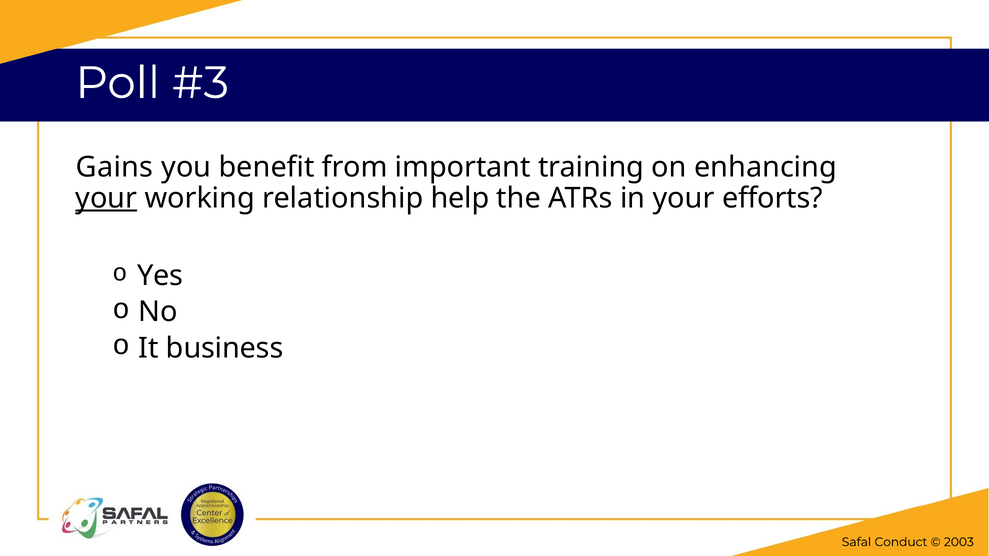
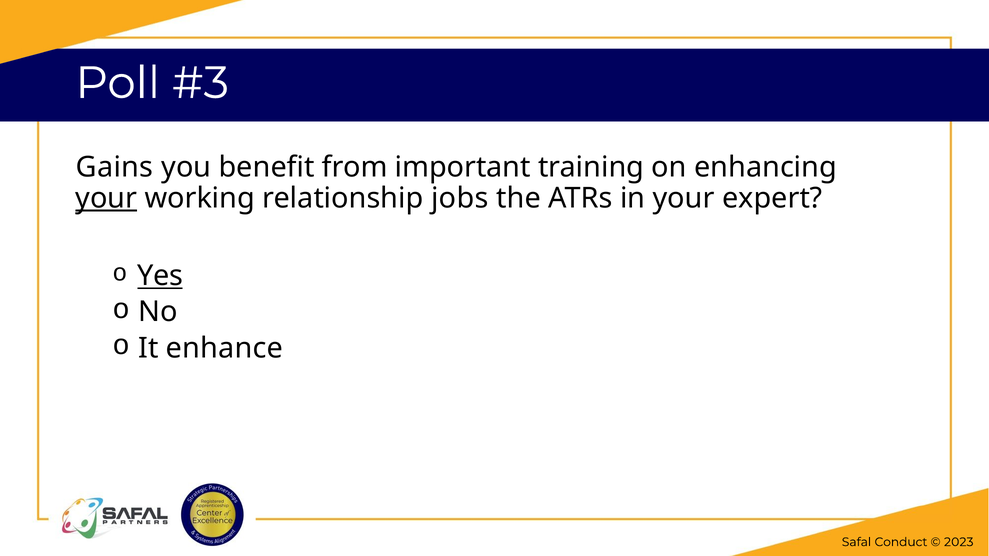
help: help -> jobs (460, 198)
efforts: efforts -> expert (772, 198)
Yes underline: none -> present (160, 276)
business: business -> enhance (225, 348)
2003: 2003 -> 2023 (959, 542)
